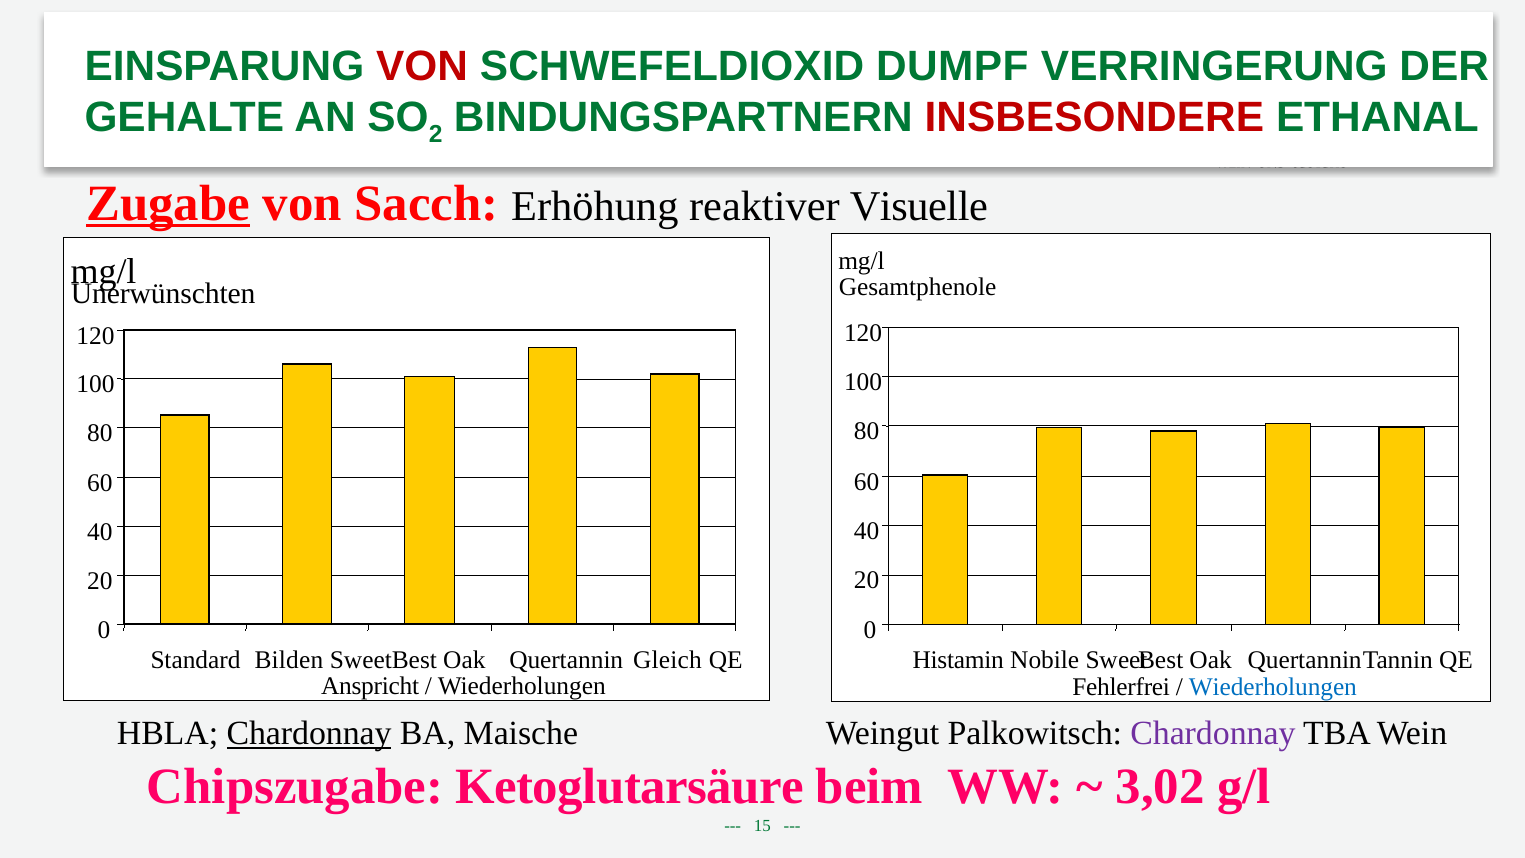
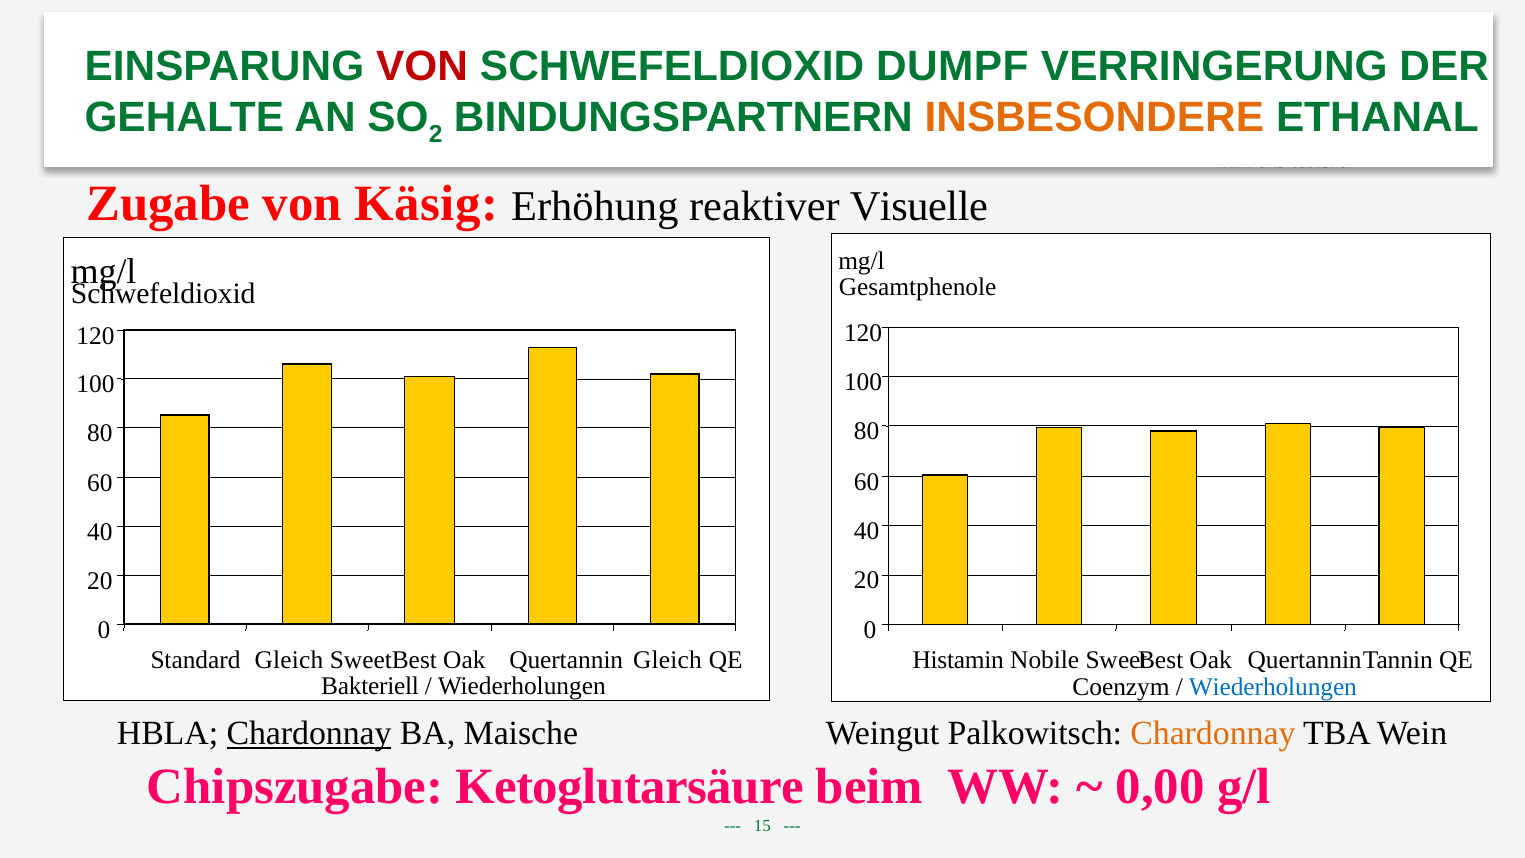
INSBESONDERE colour: red -> orange (1094, 117)
Zugabe underline: present -> none (168, 203)
Sacch: Sacch -> Käsig (426, 203)
Unerwünschten: Unerwünschten -> Schwefeldioxid (163, 294)
Standard Bilden: Bilden -> Gleich (289, 660)
Anspricht: Anspricht -> Bakteriell (370, 686)
Fehlerfrei: Fehlerfrei -> Coenzym (1121, 687)
Chardonnay colour: purple -> orange (1213, 733)
3,02: 3,02 -> 0,00 (1160, 787)
